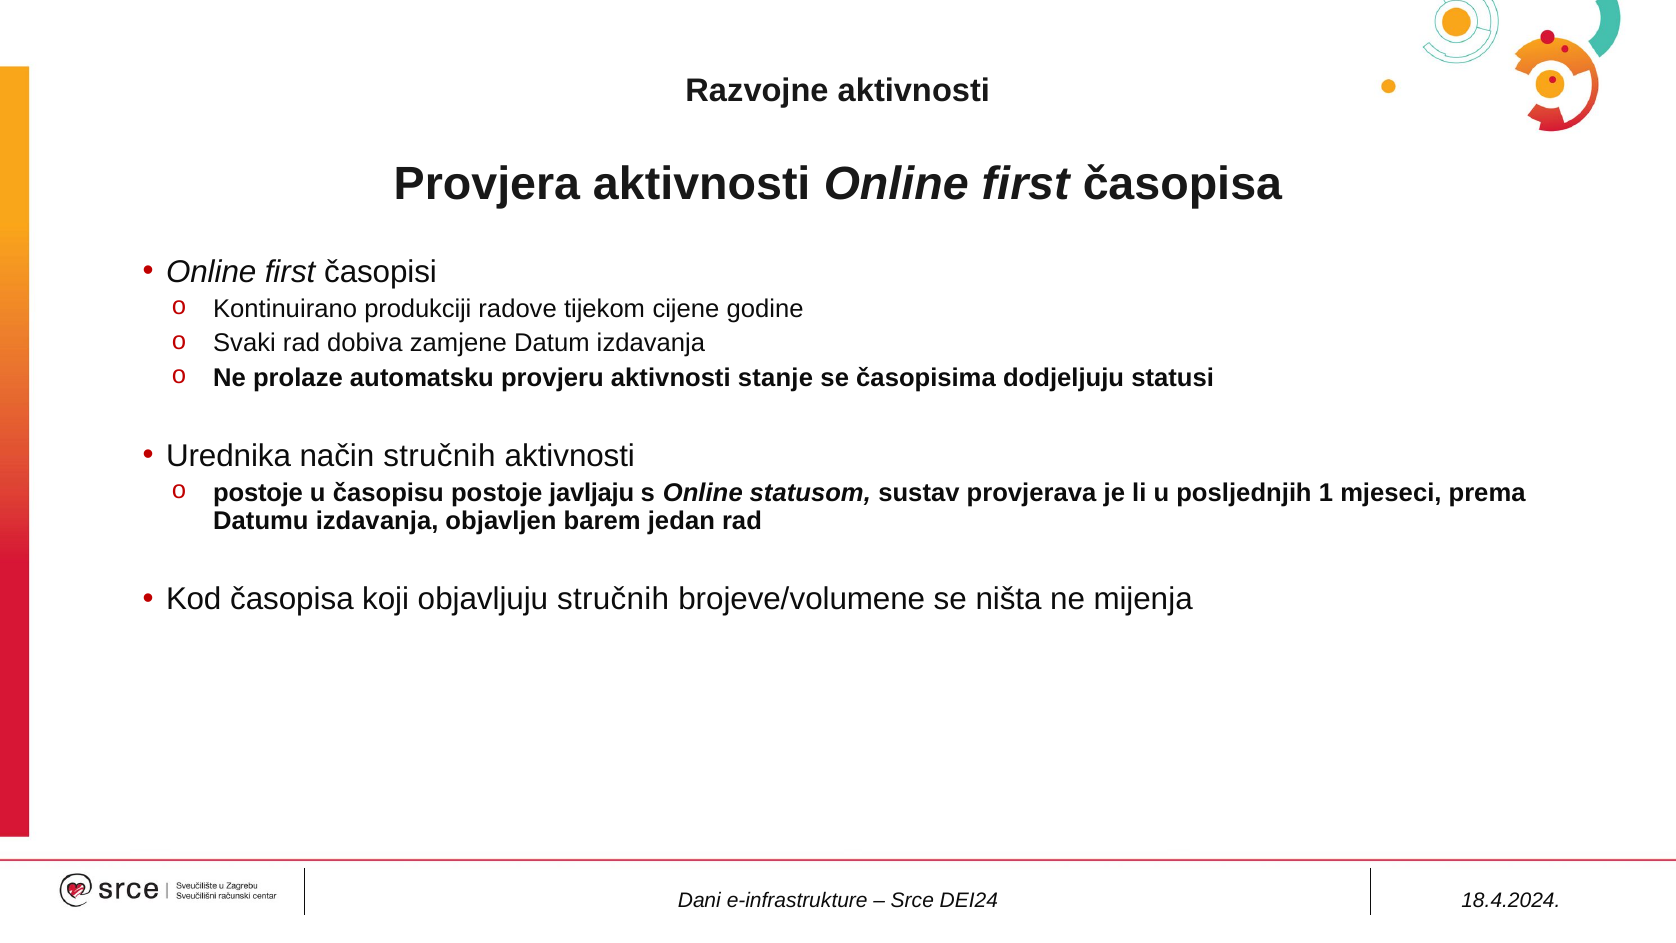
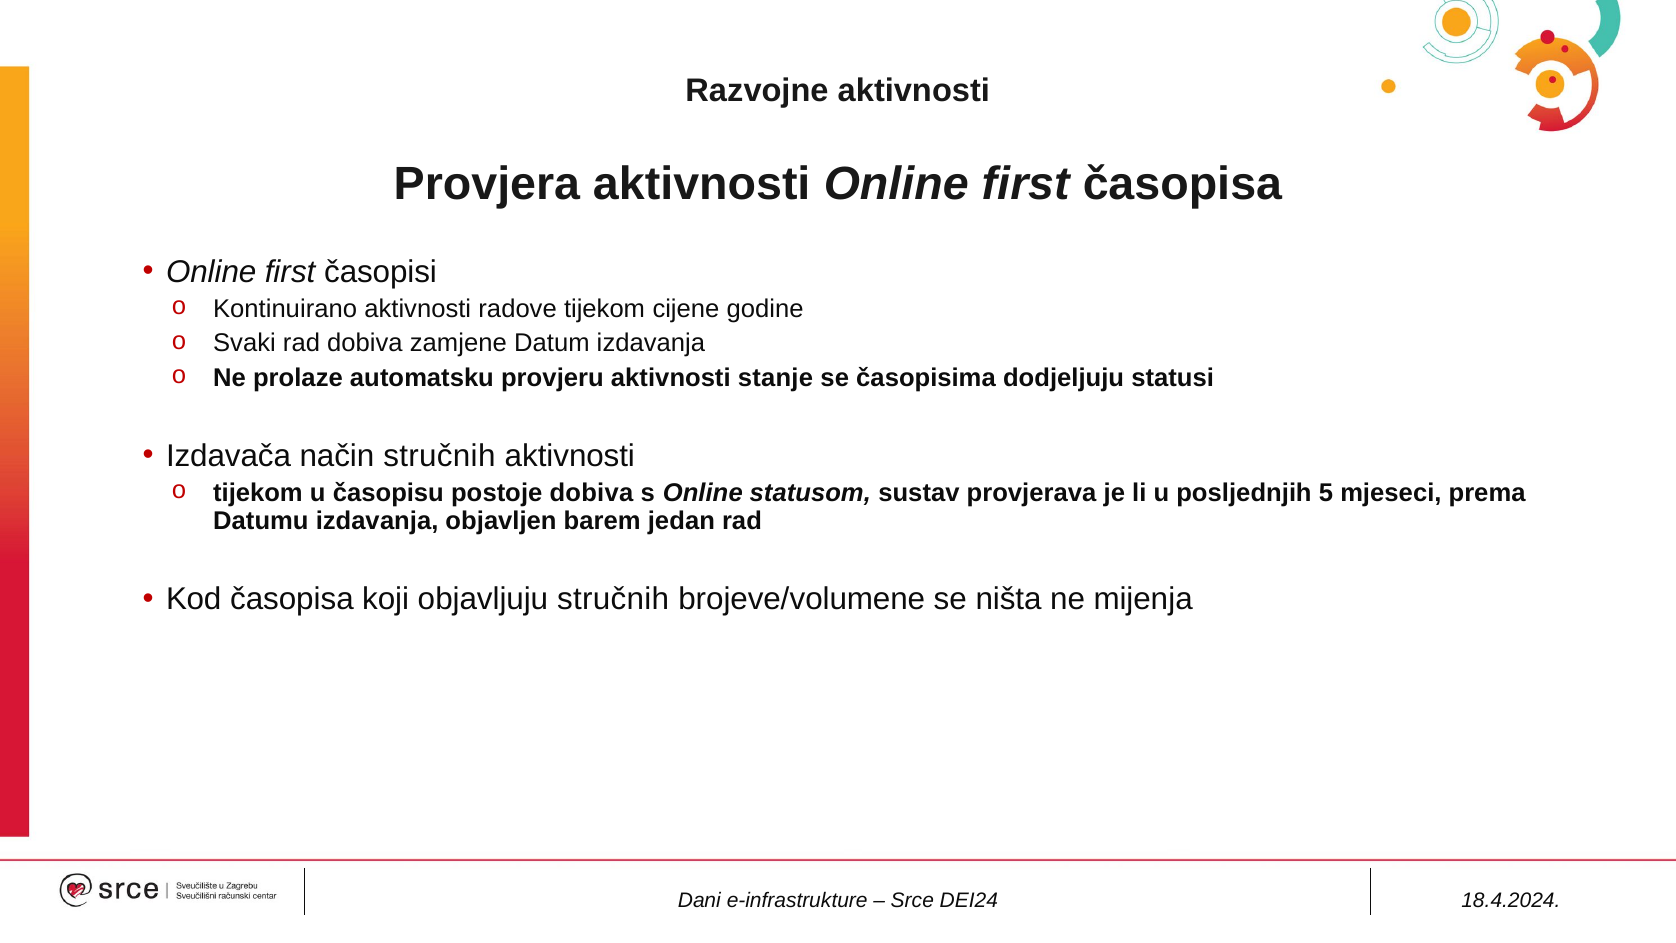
Kontinuirano produkciji: produkciji -> aktivnosti (418, 309)
Urednika: Urednika -> Izdavača (229, 456)
postoje: postoje -> tijekom (258, 493)
postoje javljaju: javljaju -> dobiva (591, 493)
1: 1 -> 5 (1326, 493)
